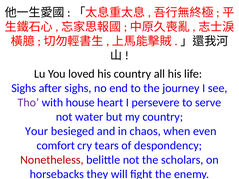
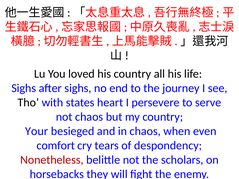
Tho colour: purple -> black (28, 103)
house: house -> states (80, 103)
not water: water -> chaos (89, 117)
